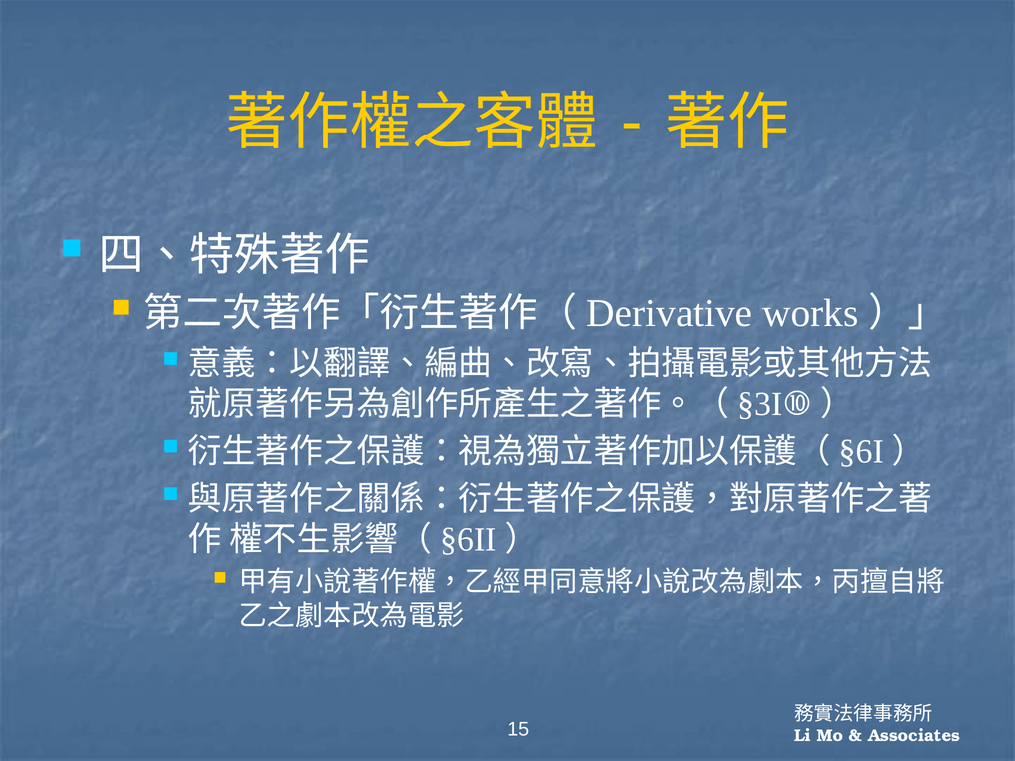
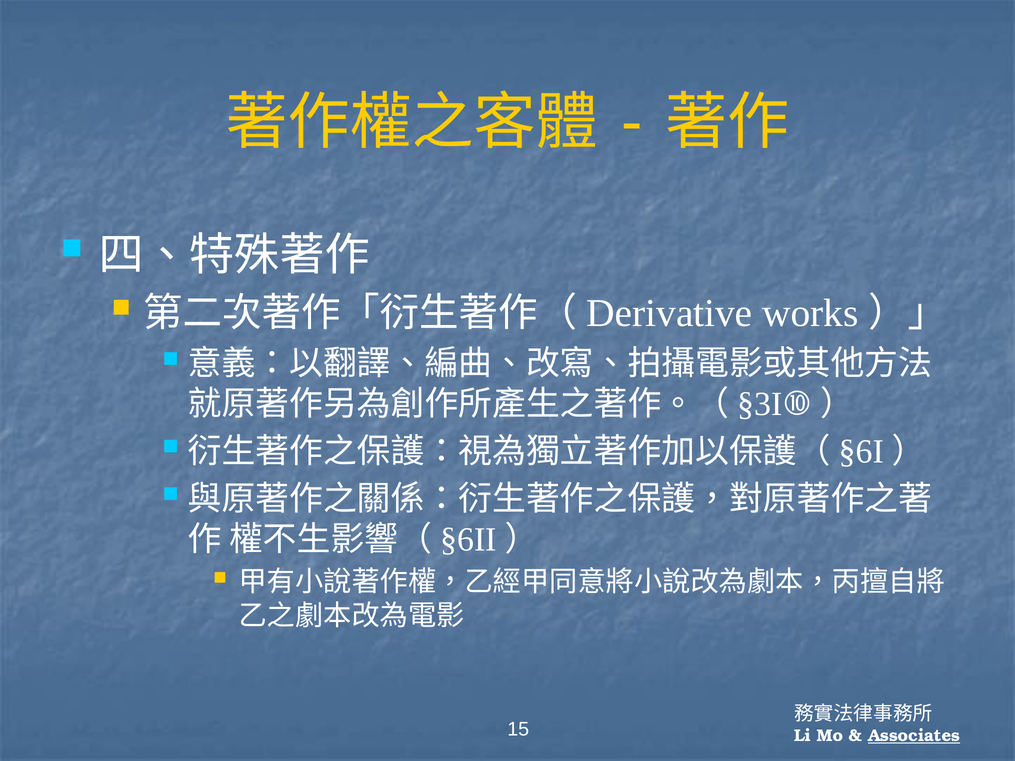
Associates underline: none -> present (914, 736)
